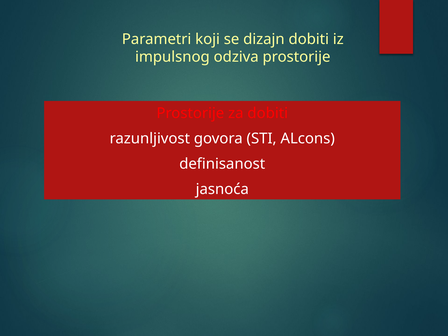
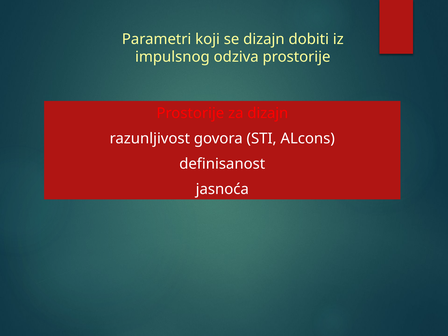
za dobiti: dobiti -> dizajn (268, 113)
